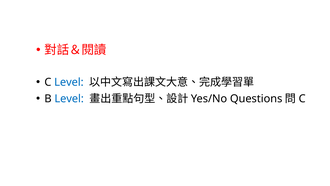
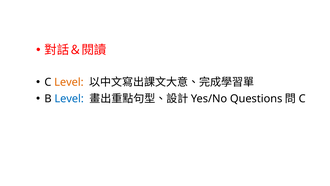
Level colour: blue -> orange (69, 82)
